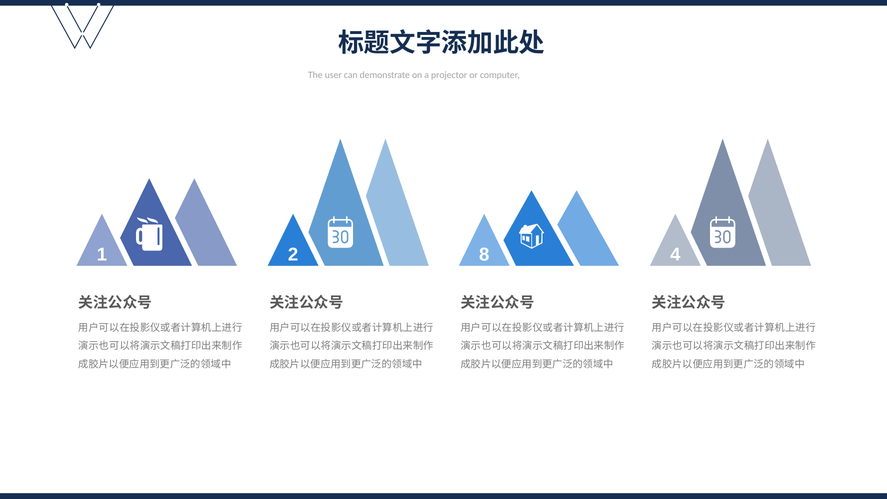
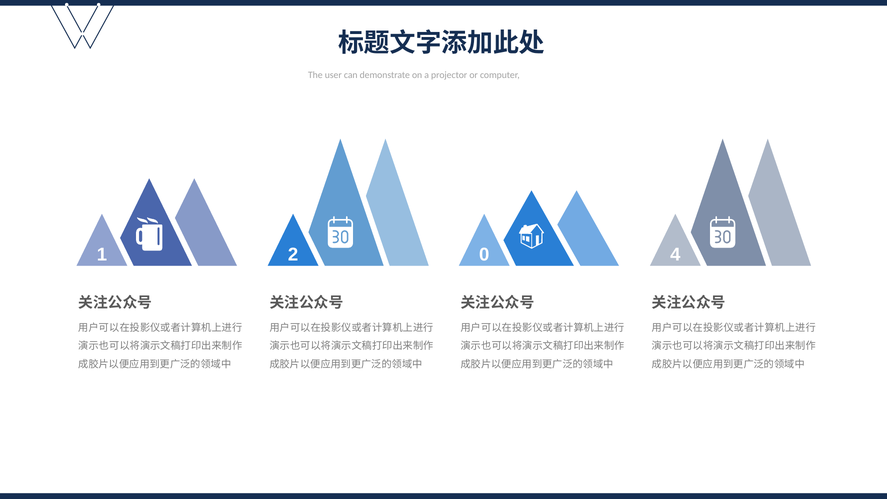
8: 8 -> 0 (484, 255)
